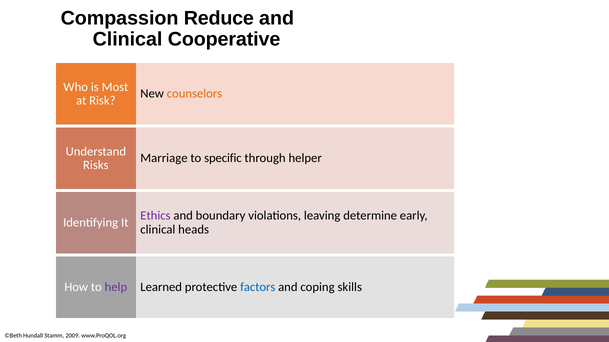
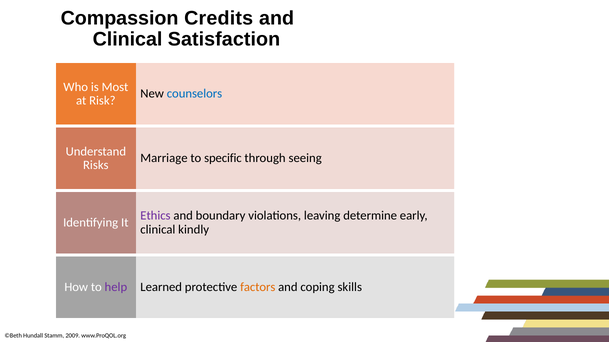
Reduce: Reduce -> Credits (219, 18)
Cooperative: Cooperative -> Satisfaction (224, 40)
counselors colour: orange -> blue (194, 94)
helper: helper -> seeing (305, 158)
heads: heads -> kindly (194, 230)
factors colour: blue -> orange (258, 288)
